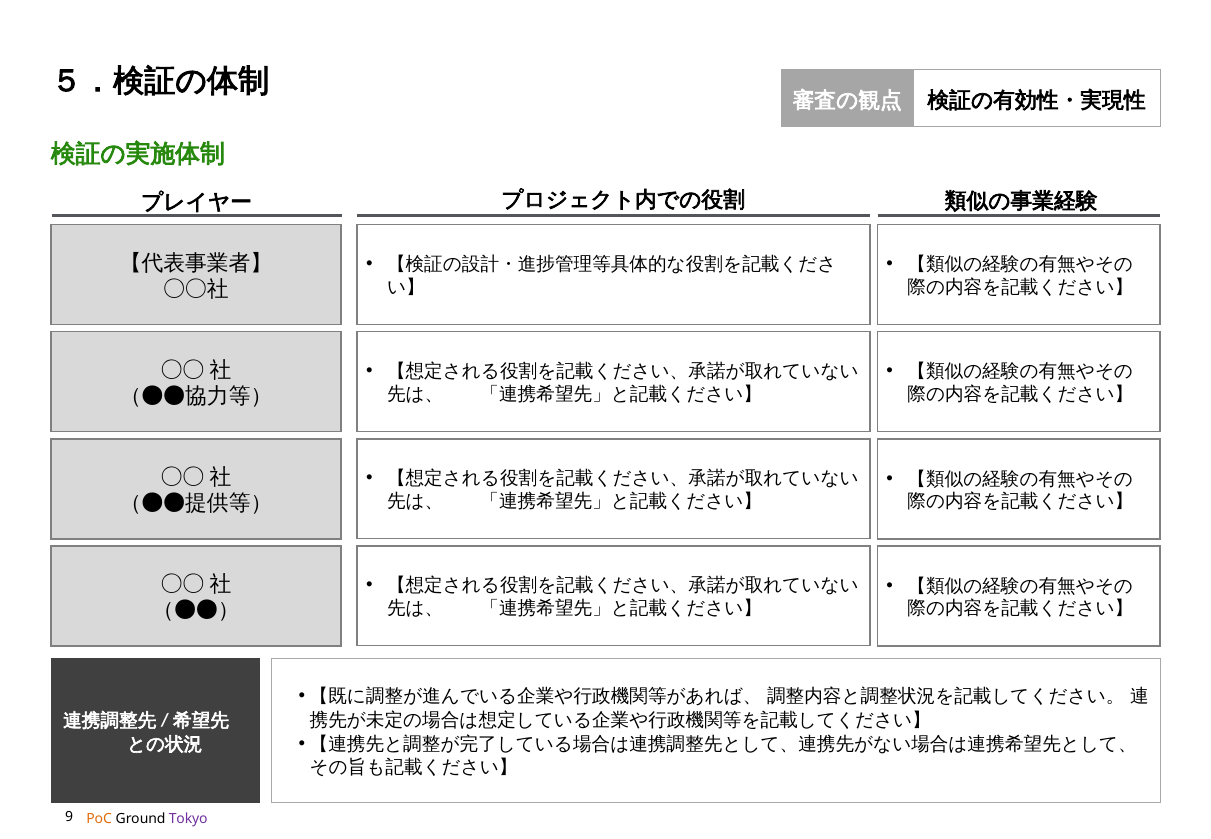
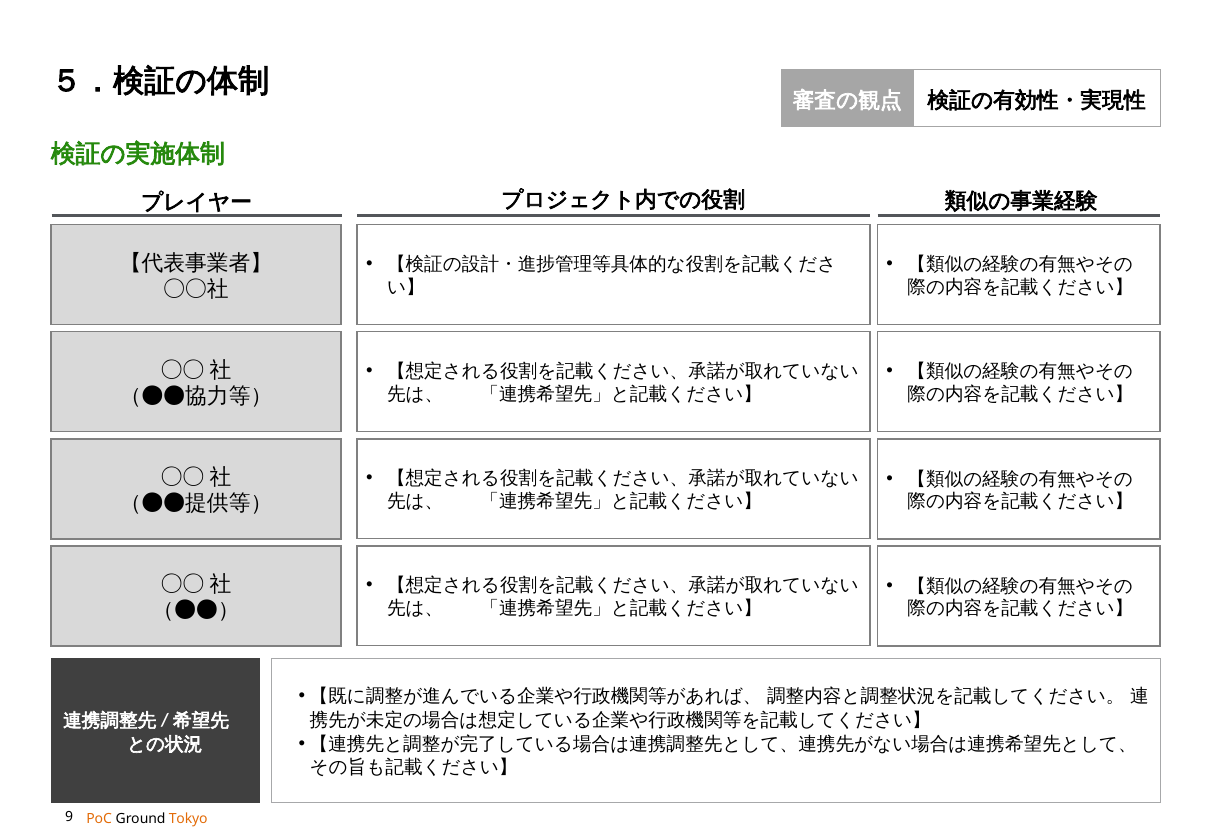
Tokyo colour: purple -> orange (188, 819)
